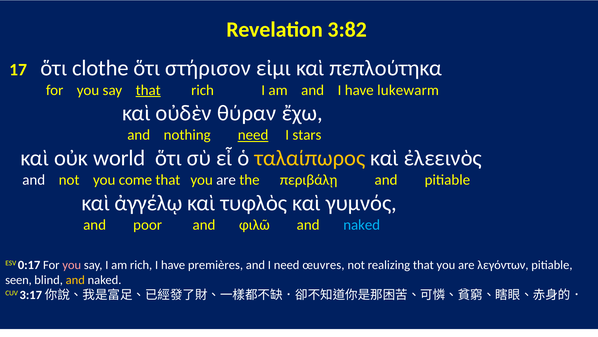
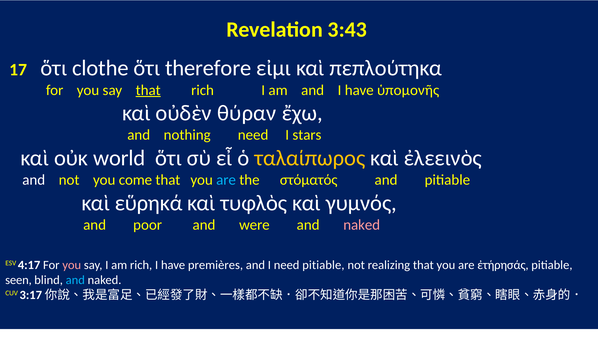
3:82: 3:82 -> 3:43 (347, 30)
στήρισον: στήρισον -> therefore (208, 68)
lukewarm: lukewarm -> ὑπομονῆς (408, 90)
need underline: present -> none (253, 135)
are colour: white -> light blue (226, 180)
περιβάλῃ: περιβάλῃ -> στόματός (309, 180)
ἀγγέλῳ: ἀγγέλῳ -> εὕρηκά (149, 203)
φιλῶ: φιλῶ -> were (254, 225)
naked colour: light blue -> pink (362, 225)
0:17: 0:17 -> 4:17 (29, 265)
need œuvres: œuvres -> pitiable (323, 265)
λεγόντων: λεγόντων -> ἐτήρησάς (503, 265)
and colour: yellow -> light blue (75, 280)
